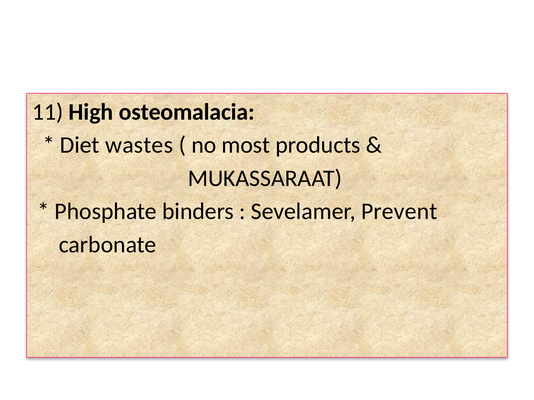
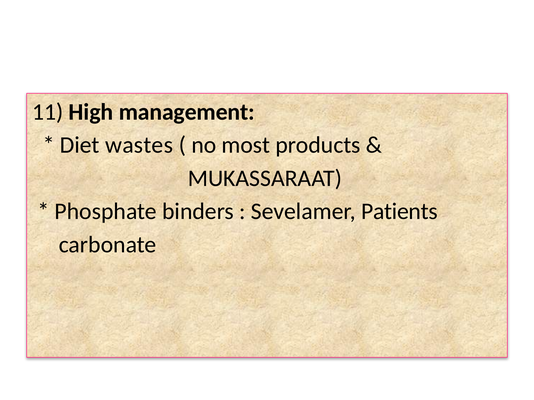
osteomalacia: osteomalacia -> management (187, 112)
Prevent: Prevent -> Patients (399, 212)
